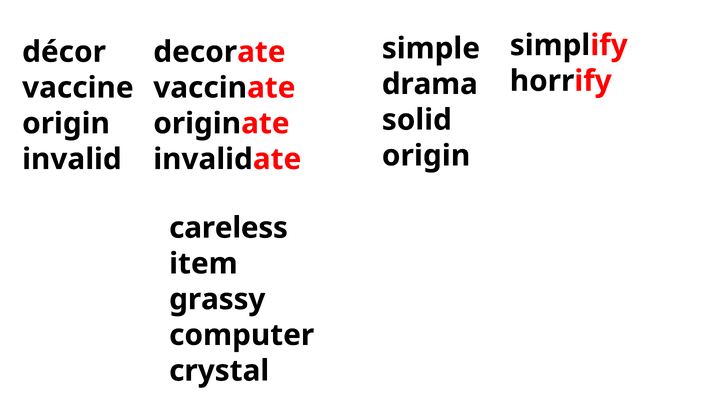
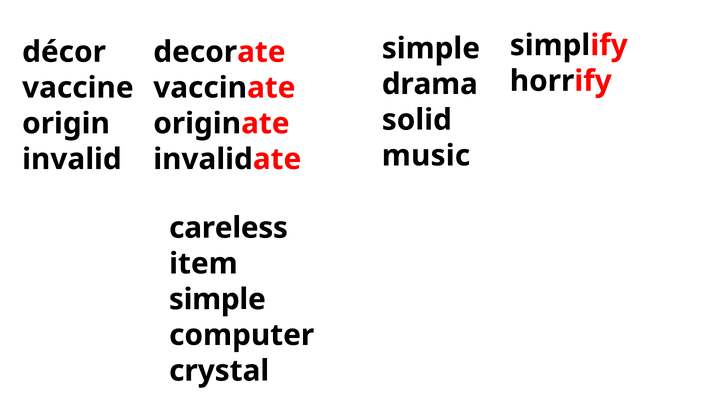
origin: origin -> music (426, 156)
grassy: grassy -> simple (217, 300)
